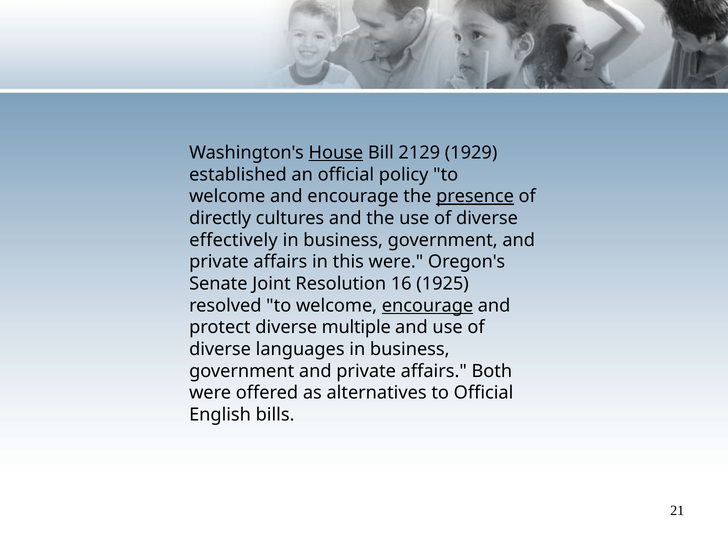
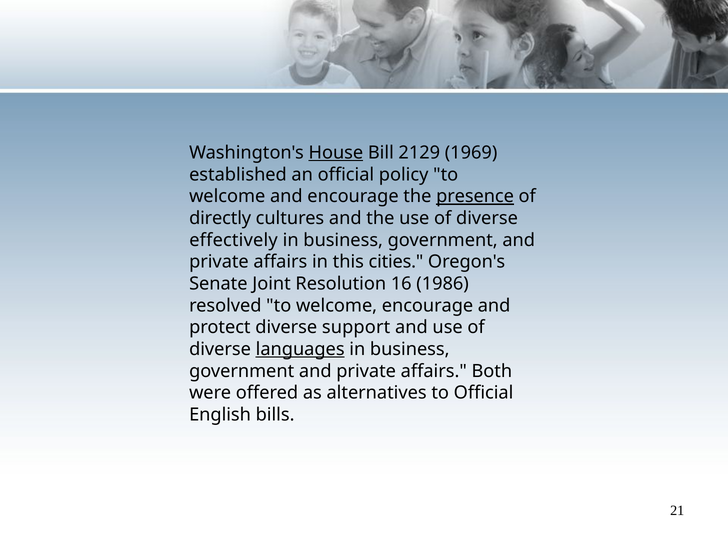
1929: 1929 -> 1969 (471, 153)
this were: were -> cities (396, 262)
1925: 1925 -> 1986 (443, 284)
encourage underline: present -> none (428, 306)
multiple: multiple -> support (356, 327)
languages underline: none -> present (300, 349)
